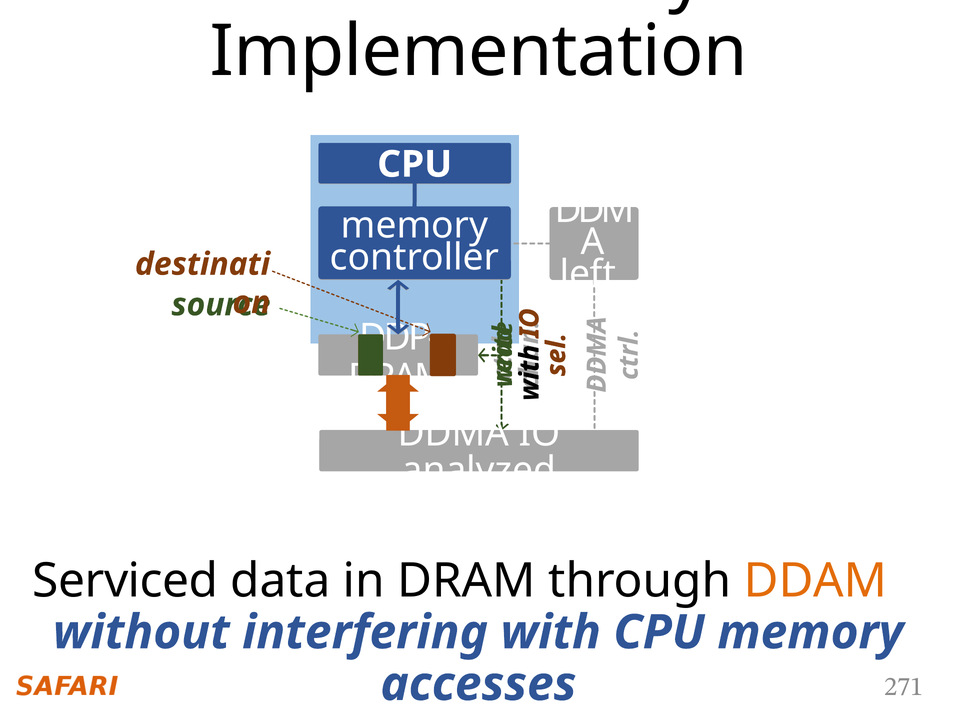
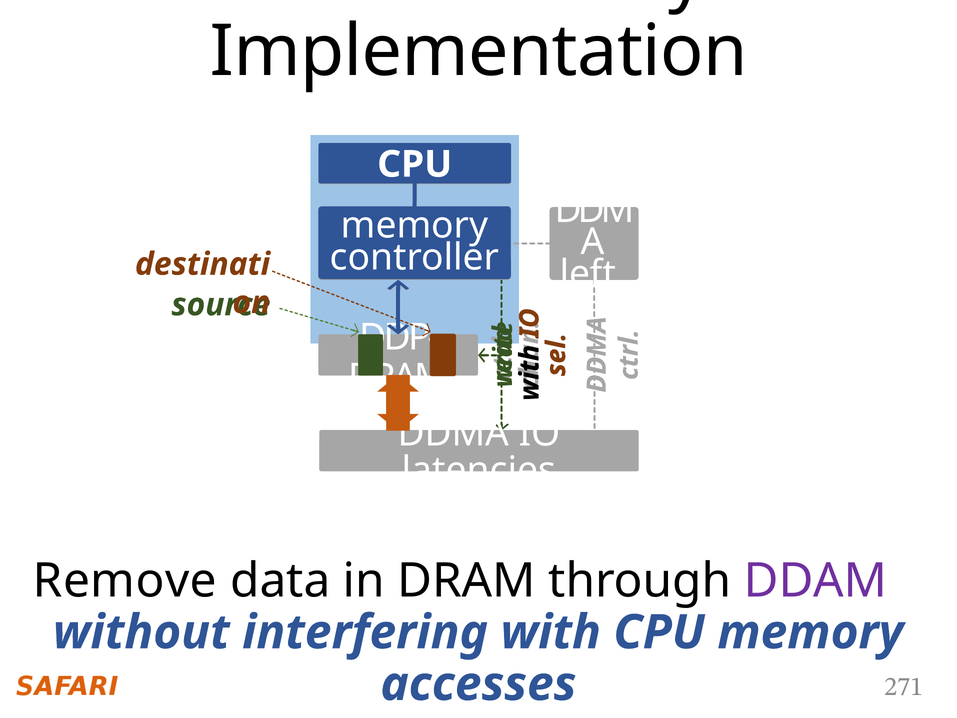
analyzed: analyzed -> latencies (479, 470)
Serviced: Serviced -> Remove (125, 581)
DDAM colour: orange -> purple (815, 581)
